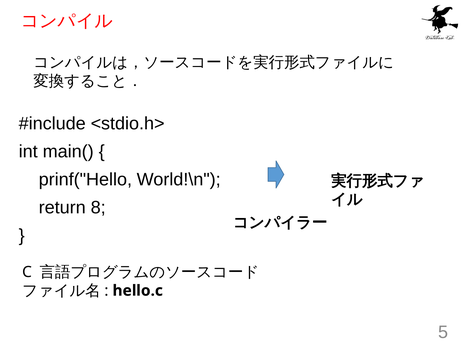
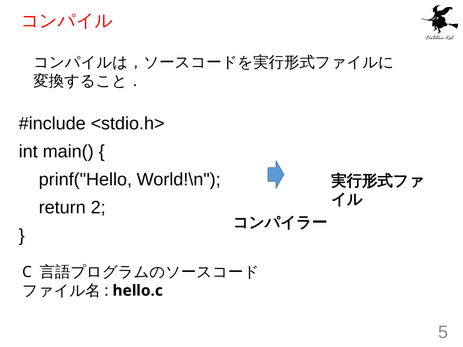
8: 8 -> 2 (98, 208)
